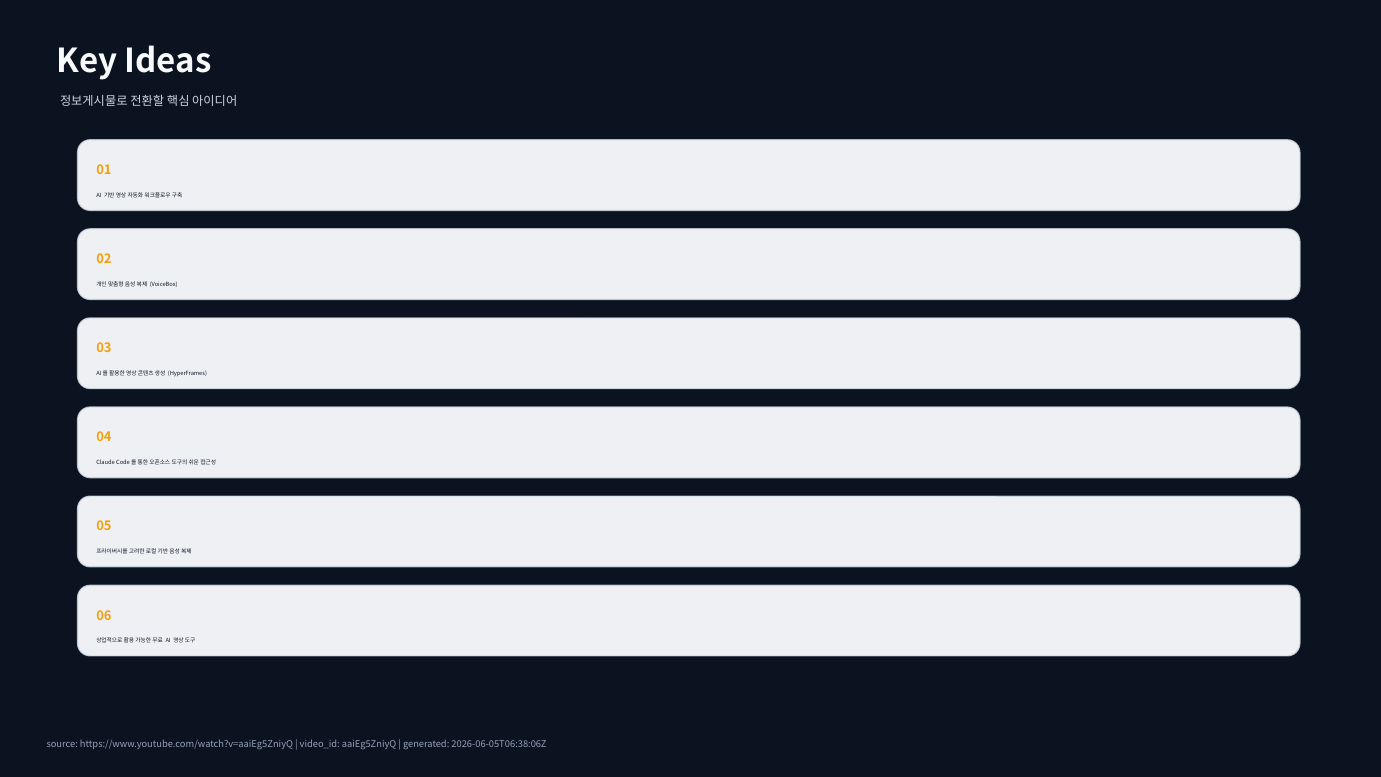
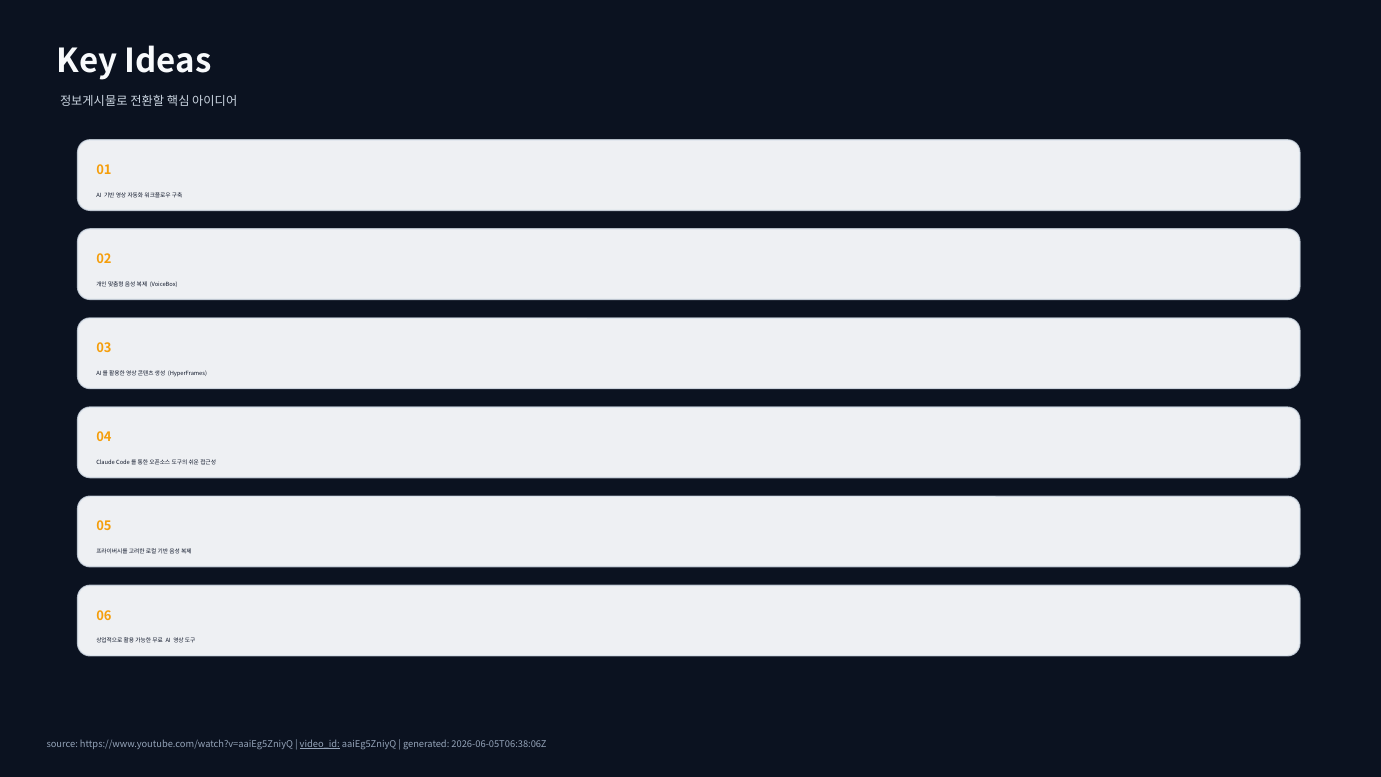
video_id underline: none -> present (320, 744)
